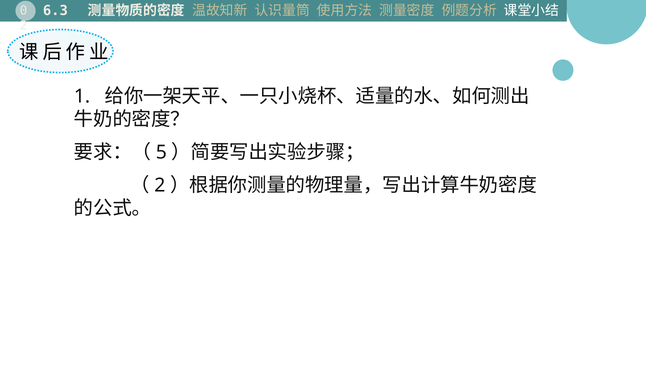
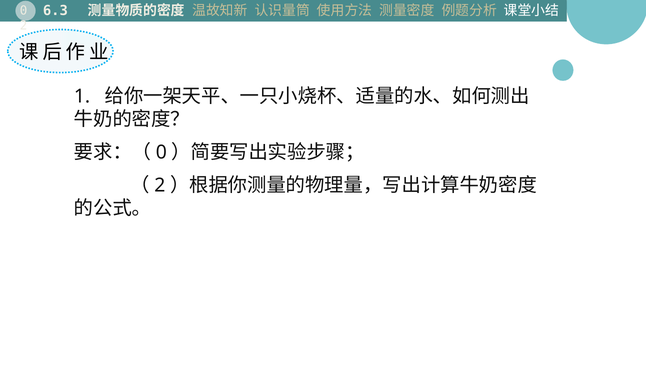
5: 5 -> 0 (161, 152)
